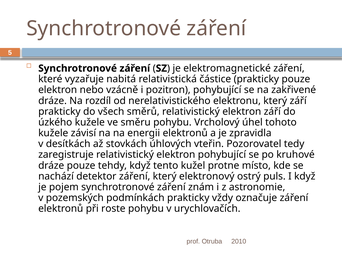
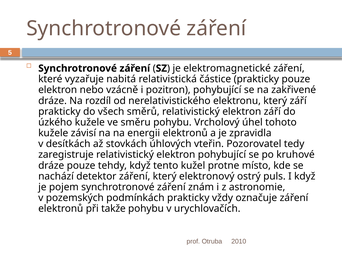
roste: roste -> takže (113, 208)
